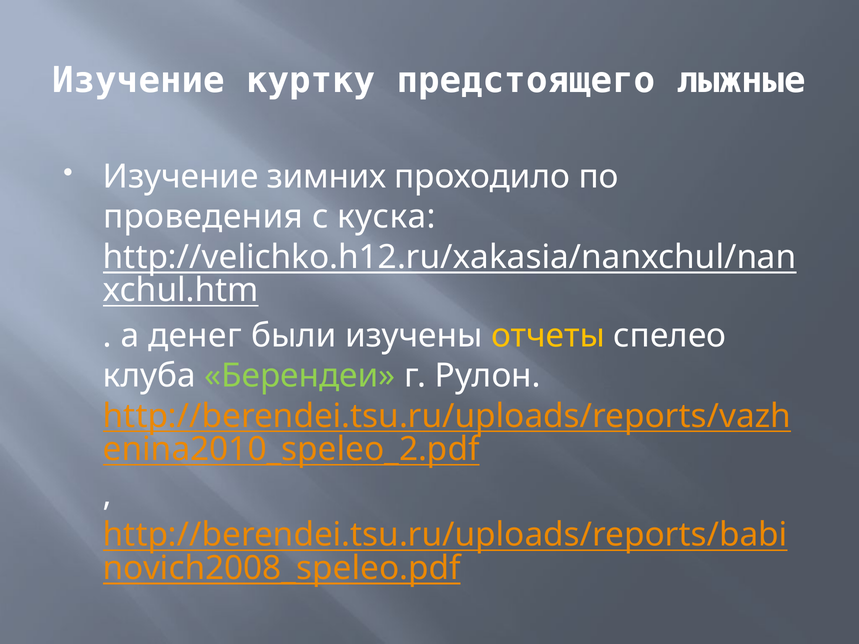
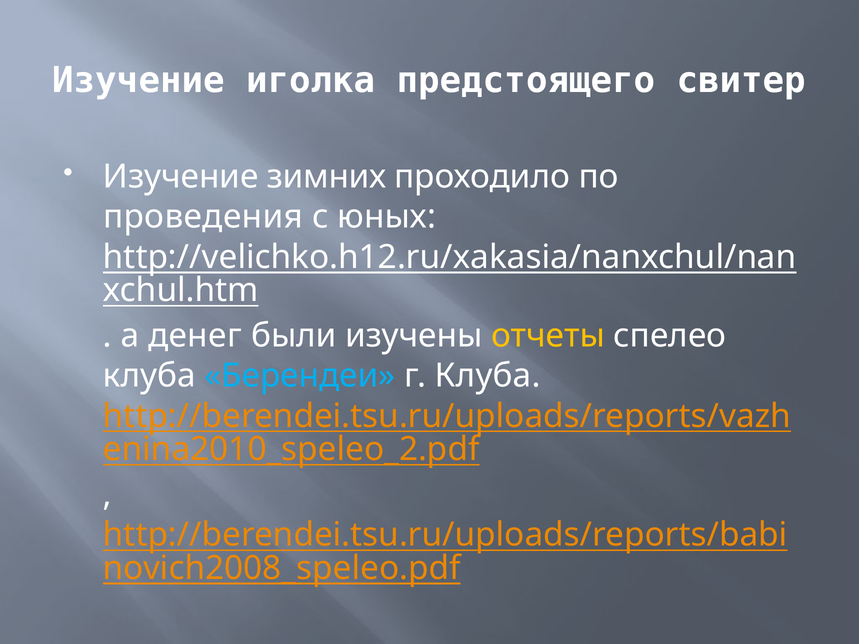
куртку: куртку -> иголка (311, 80)
лыжные: лыжные -> свитер (741, 80)
куска: куска -> юных (387, 217)
Берендеи colour: light green -> light blue (300, 376)
г Рулон: Рулон -> Клуба (488, 376)
